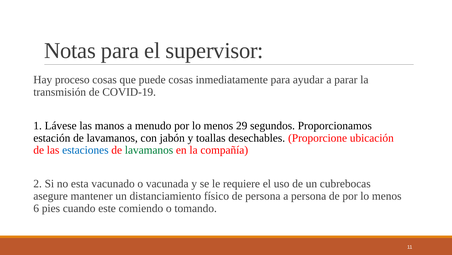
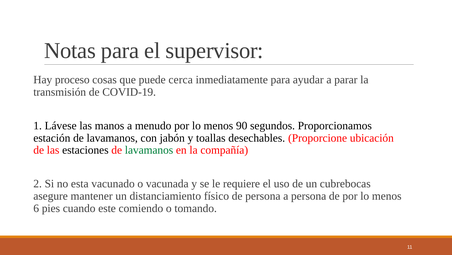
puede cosas: cosas -> cerca (181, 80)
29: 29 -> 90 (242, 125)
estaciones colour: blue -> black (85, 150)
